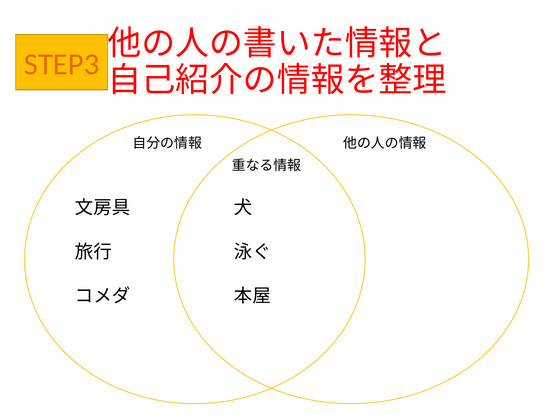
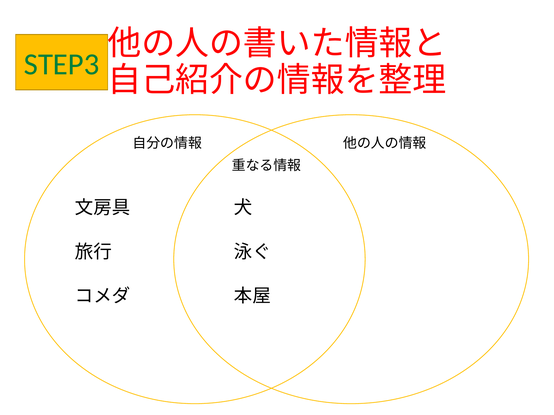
STEP3 colour: orange -> green (62, 64)
